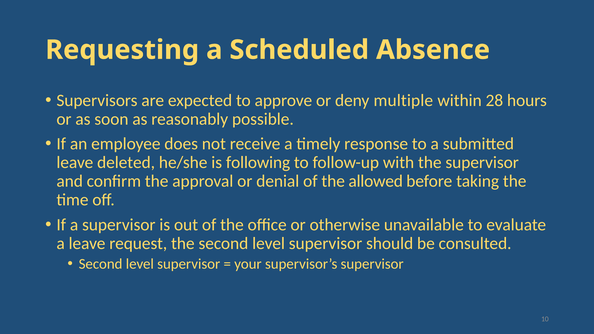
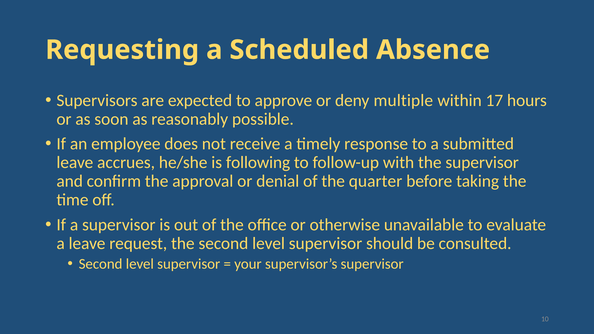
28: 28 -> 17 (494, 100)
deleted: deleted -> accrues (126, 163)
allowed: allowed -> quarter (376, 181)
